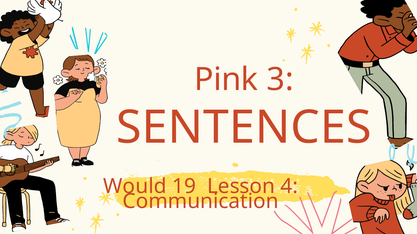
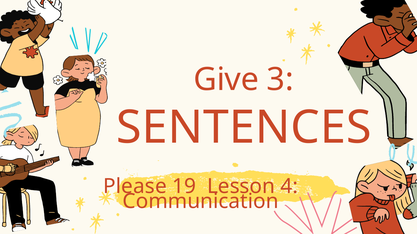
Pink: Pink -> Give (226, 80)
Would: Would -> Please (135, 187)
